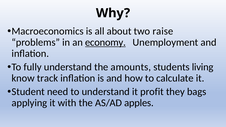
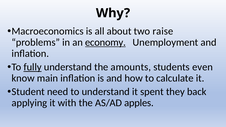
fully underline: none -> present (33, 67)
living: living -> even (203, 67)
track: track -> main (48, 78)
profit: profit -> spent (152, 92)
bags: bags -> back (197, 92)
